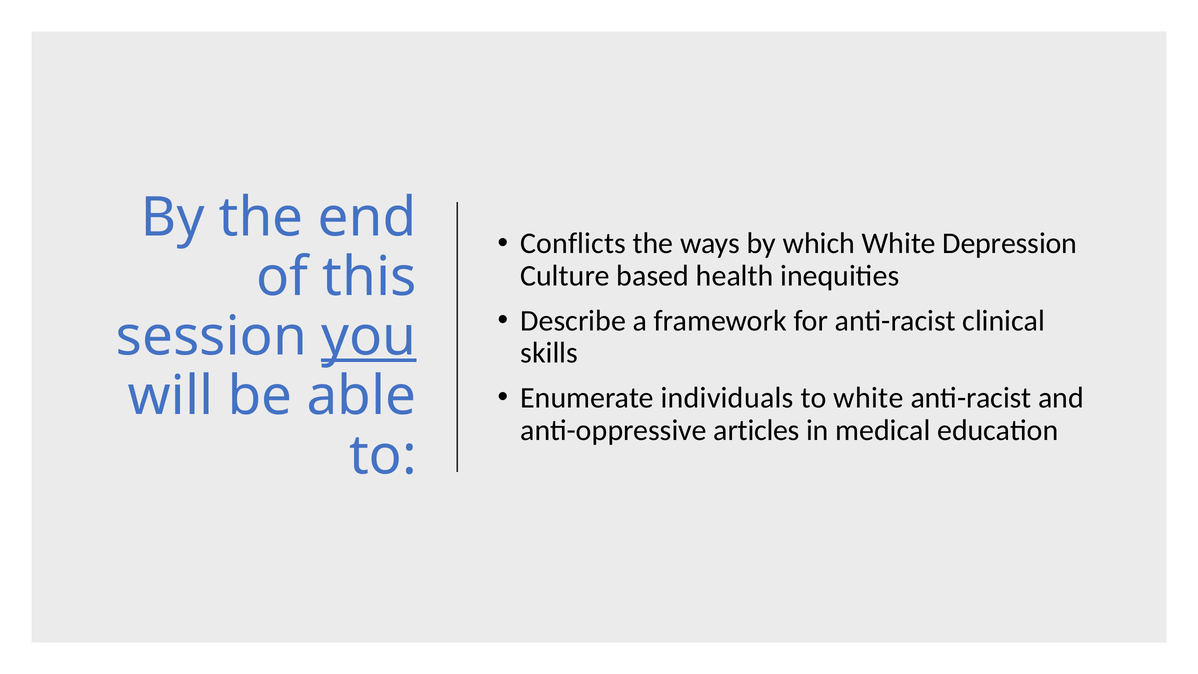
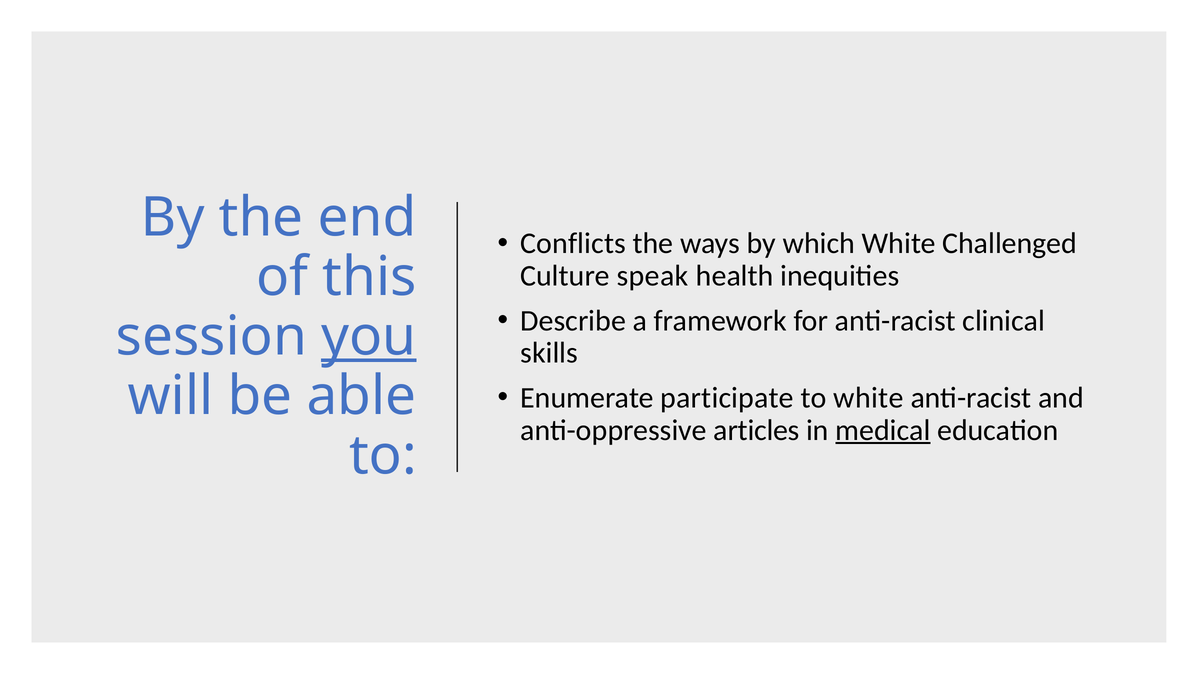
Depression: Depression -> Challenged (1010, 243)
based: based -> speak (653, 276)
individuals: individuals -> participate (727, 398)
medical underline: none -> present (883, 430)
